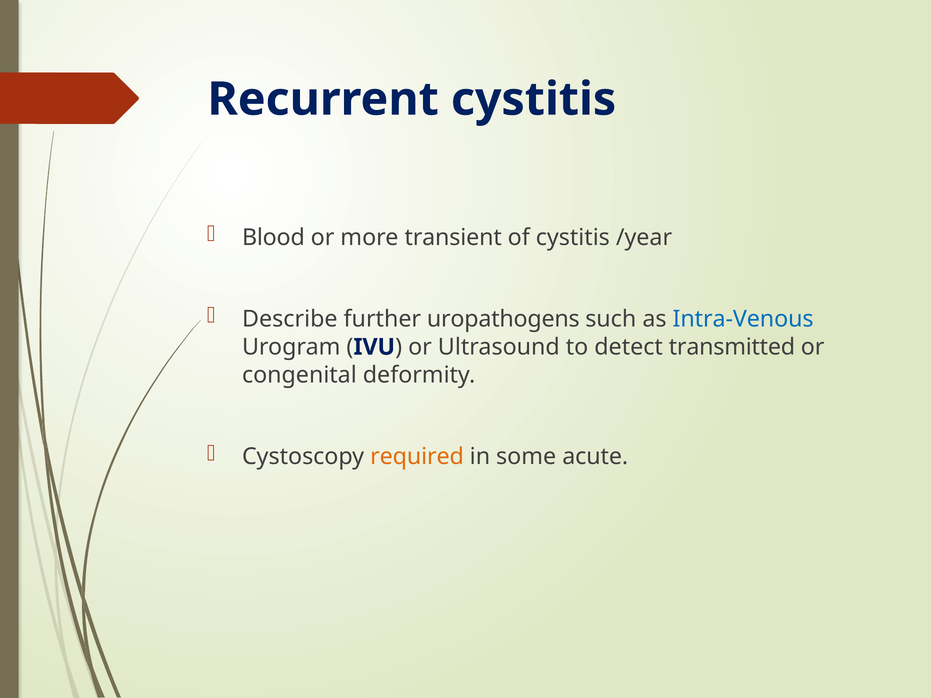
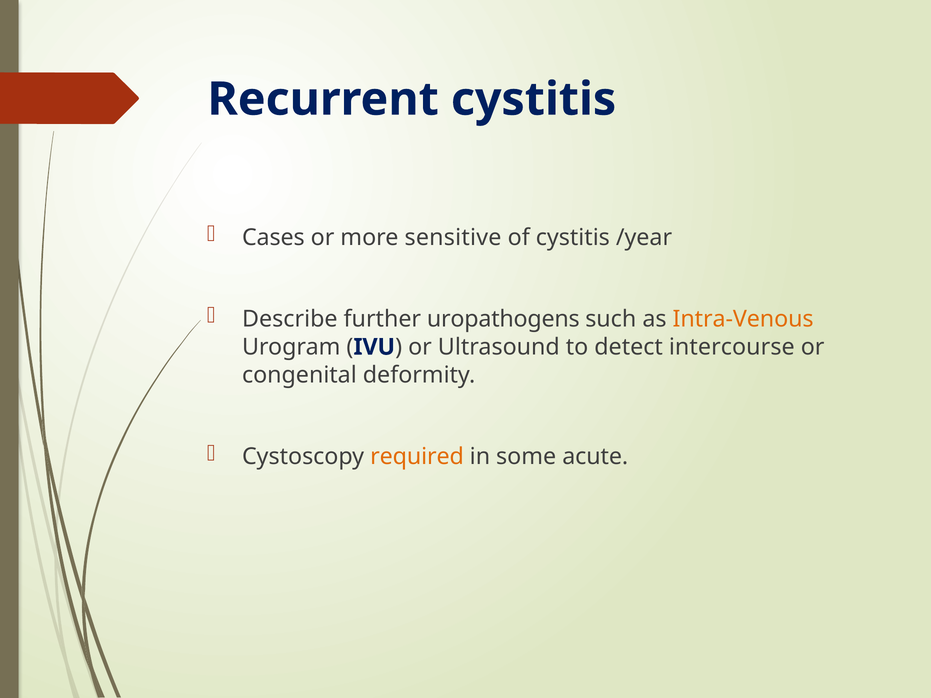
Blood: Blood -> Cases (273, 237)
transient: transient -> sensitive (453, 237)
Intra-Venous colour: blue -> orange (743, 319)
transmitted: transmitted -> intercourse (732, 347)
